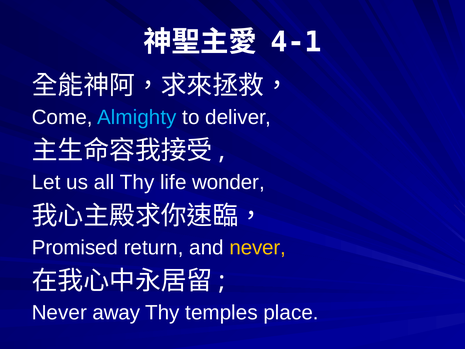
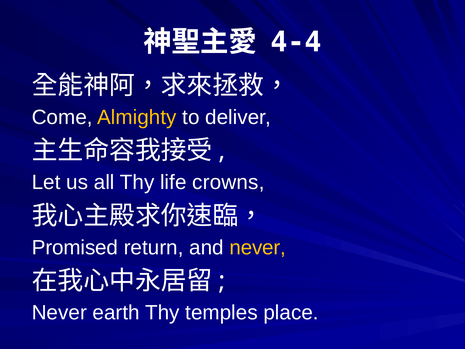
4-1: 4-1 -> 4-4 (296, 42)
Almighty colour: light blue -> yellow (137, 117)
wonder: wonder -> crowns (228, 182)
away: away -> earth (116, 312)
